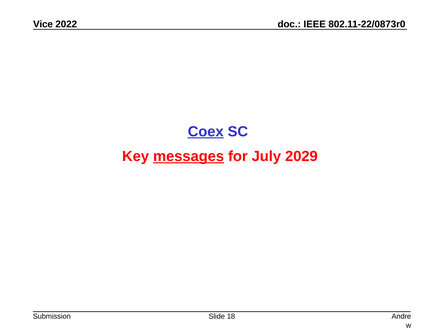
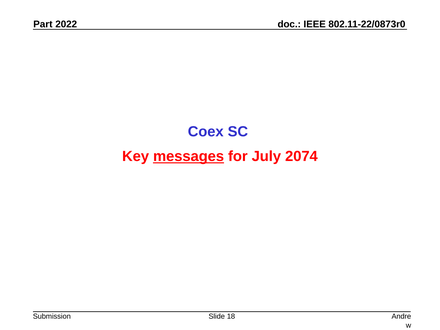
Vice: Vice -> Part (43, 24)
Coex underline: present -> none (206, 132)
2029: 2029 -> 2074 (301, 156)
